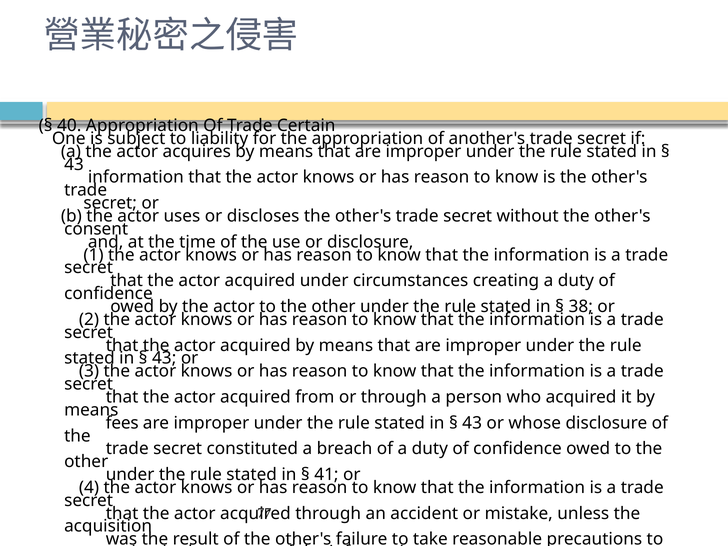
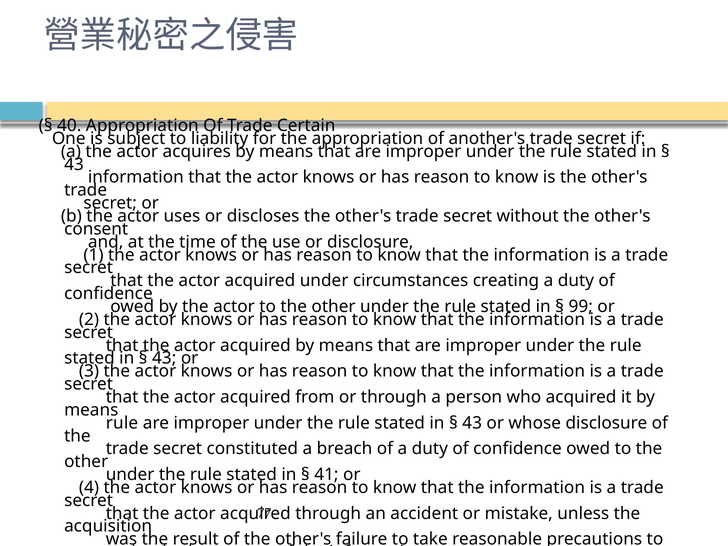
38: 38 -> 99 (581, 307)
fees: fees -> rule (122, 423)
